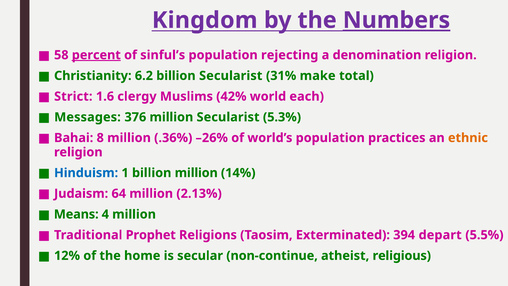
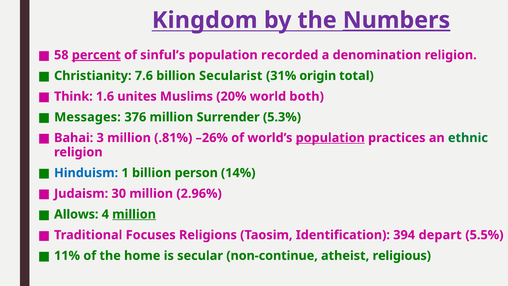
rejecting: rejecting -> recorded (290, 55)
6.2: 6.2 -> 7.6 (144, 76)
make: make -> origin (318, 76)
Strict: Strict -> Think (73, 96)
clergy: clergy -> unites (137, 96)
42%: 42% -> 20% (231, 96)
each: each -> both (307, 96)
million Secularist: Secularist -> Surrender (228, 117)
8: 8 -> 3 (100, 138)
.36%: .36% -> .81% (173, 138)
population underline: none -> present (330, 138)
ethnic colour: orange -> green (468, 138)
billion million: million -> person (196, 173)
64: 64 -> 30 (119, 193)
2.13%: 2.13% -> 2.96% (199, 193)
Means: Means -> Allows (76, 214)
million underline: none -> present (134, 214)
Prophet: Prophet -> Focuses (151, 235)
Exterminated: Exterminated -> Identification (343, 235)
12%: 12% -> 11% (67, 255)
